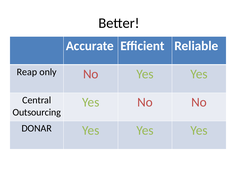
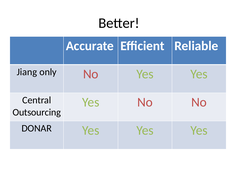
Reap: Reap -> Jiang (27, 72)
